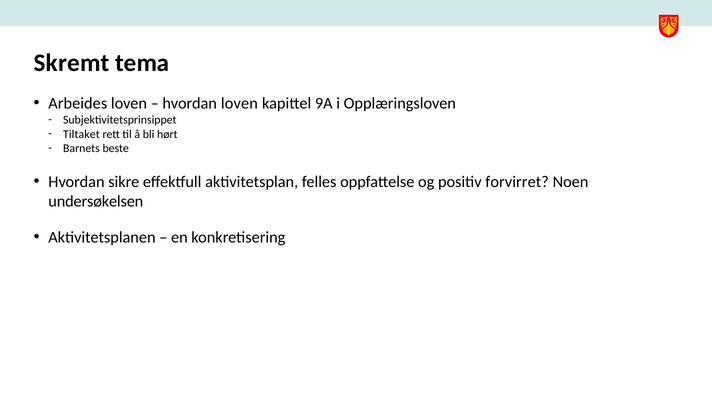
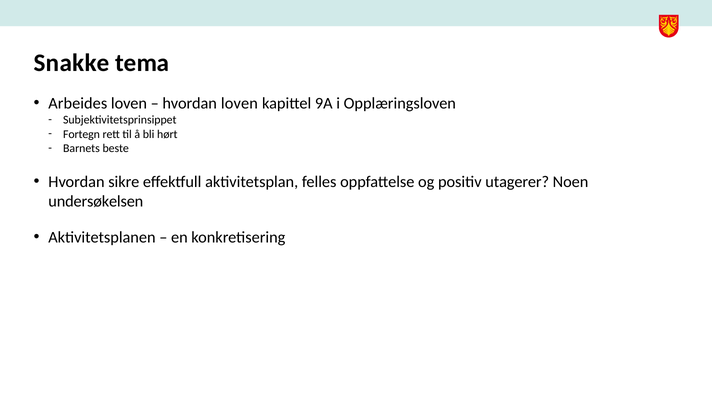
Skremt: Skremt -> Snakke (72, 63)
Tiltaket: Tiltaket -> Fortegn (82, 134)
forvirret: forvirret -> utagerer (517, 182)
